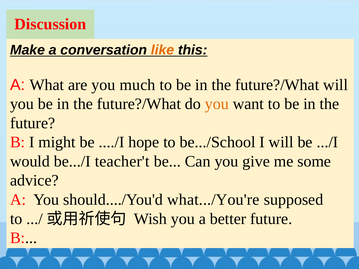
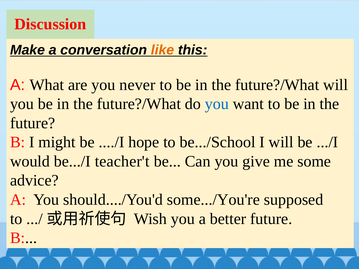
much: much -> never (138, 85)
you colour: orange -> blue (217, 104)
what.../You're: what.../You're -> some.../You're (213, 200)
